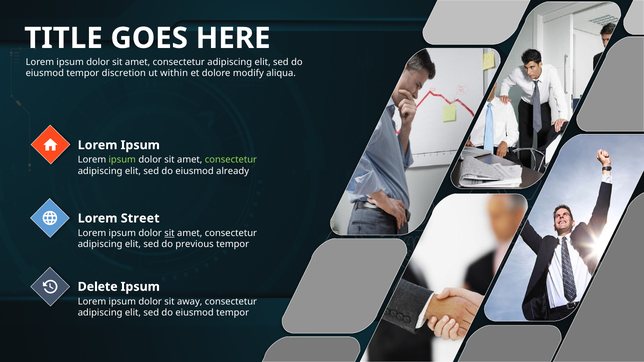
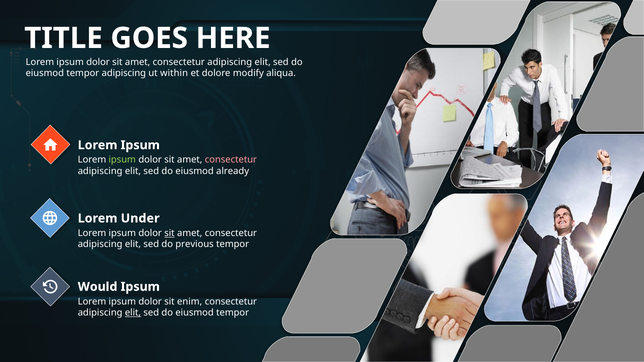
tempor discretion: discretion -> adipiscing (124, 73)
consectetur colour: light green -> pink (231, 160)
Street: Street -> Under (140, 218)
Delete: Delete -> Would (98, 287)
away: away -> enim (190, 302)
elit underline: none -> present (133, 313)
